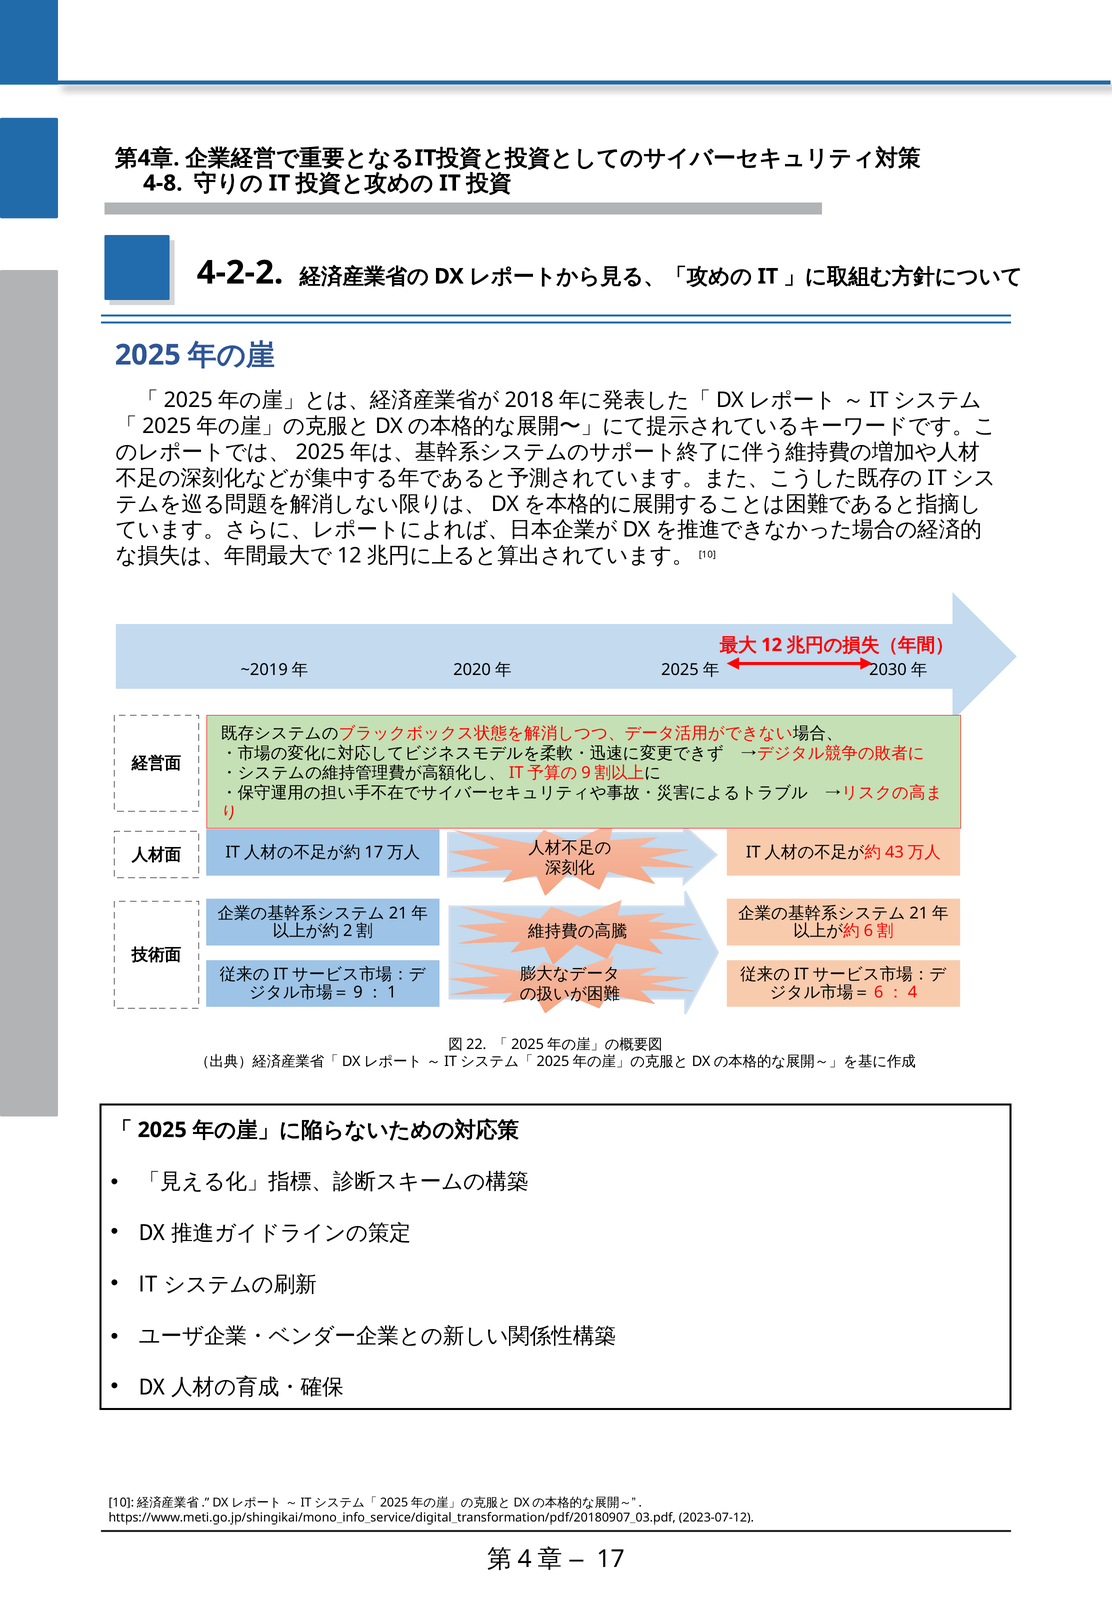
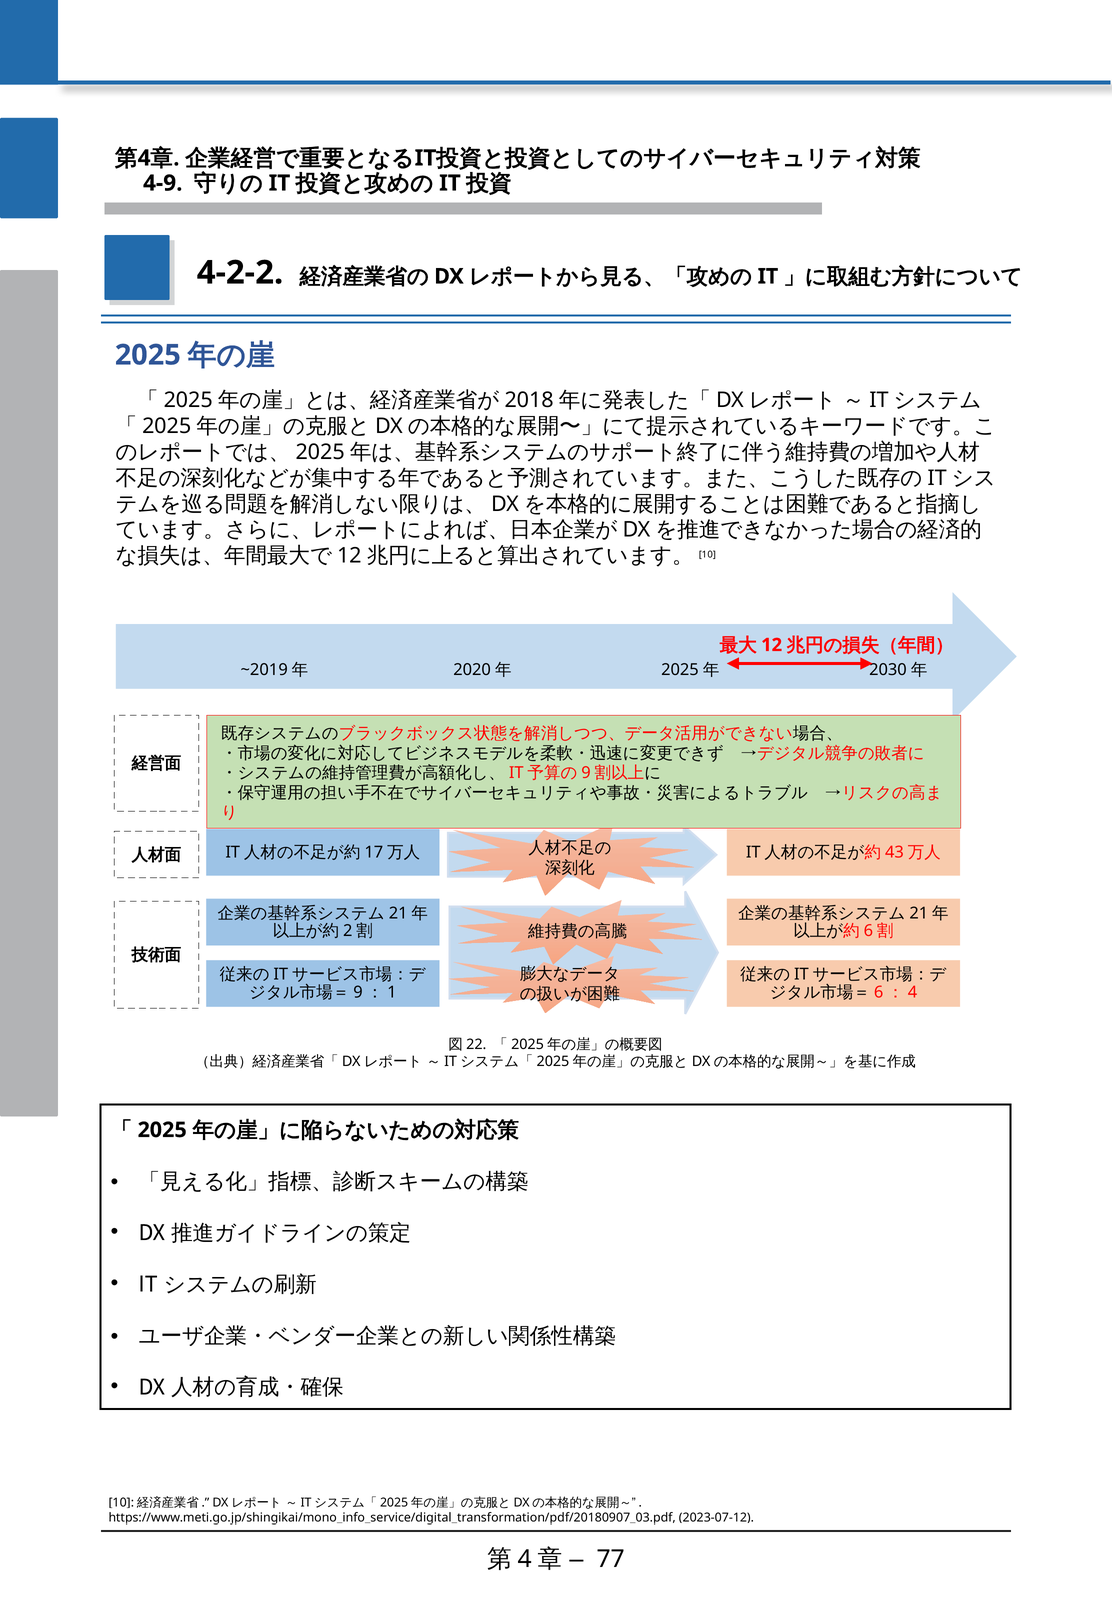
4-8: 4-8 -> 4-9 (163, 183)
17: 17 -> 77 (611, 1559)
